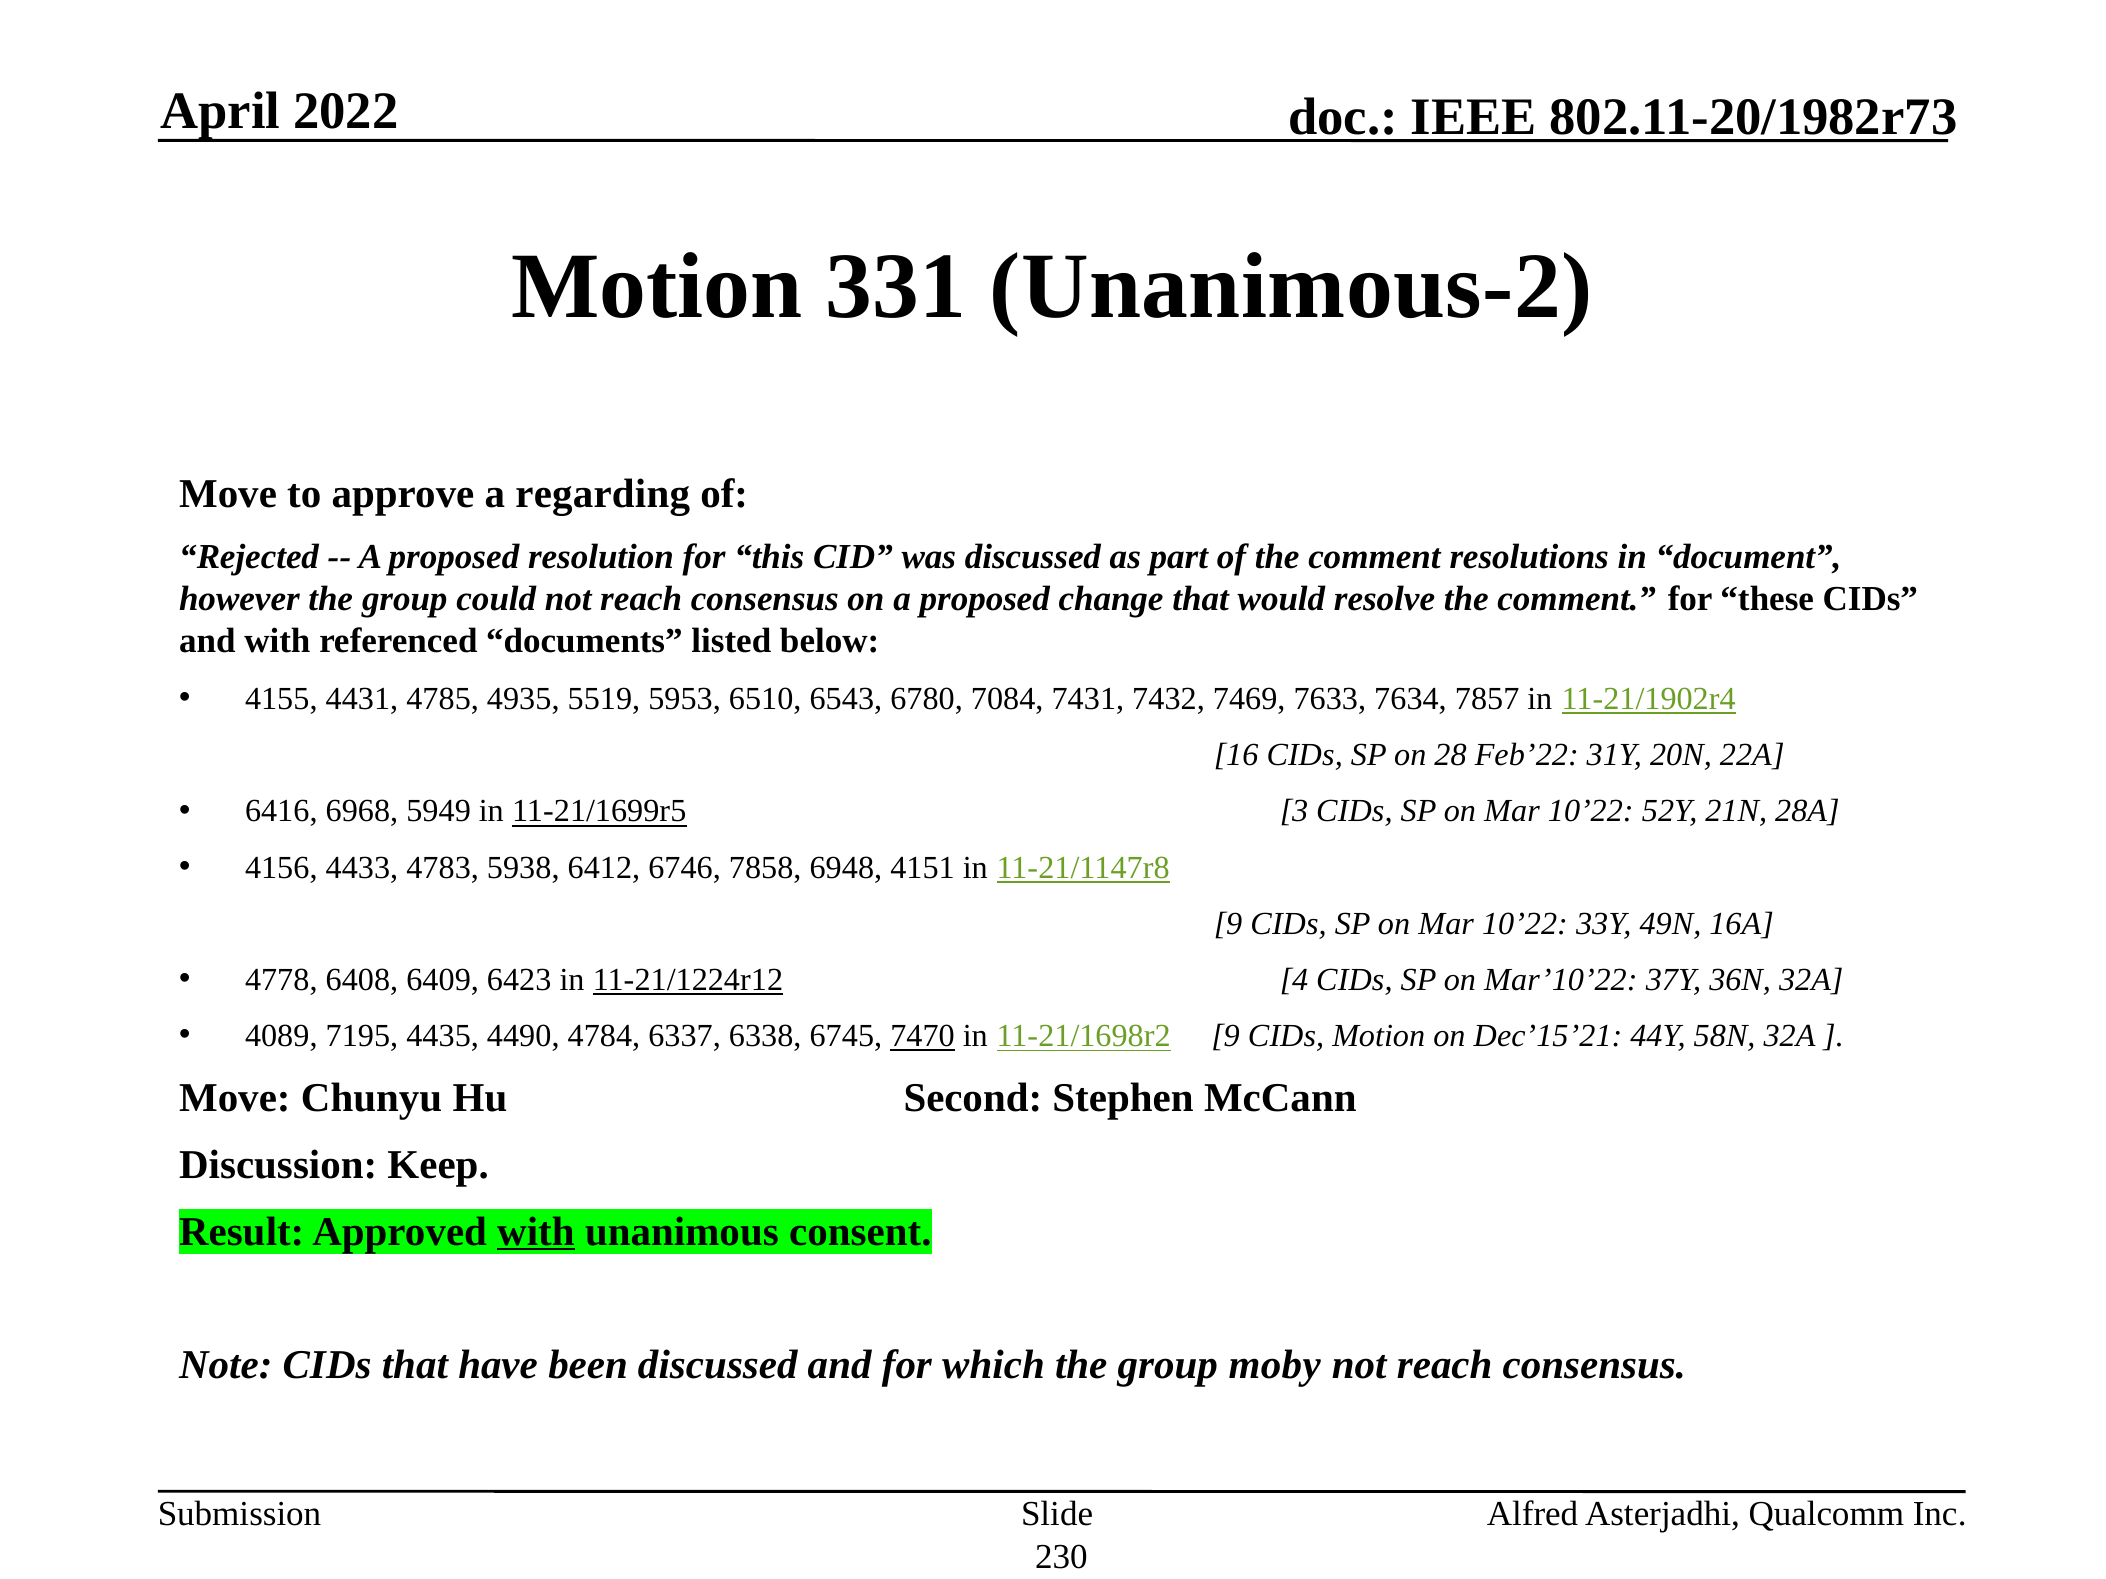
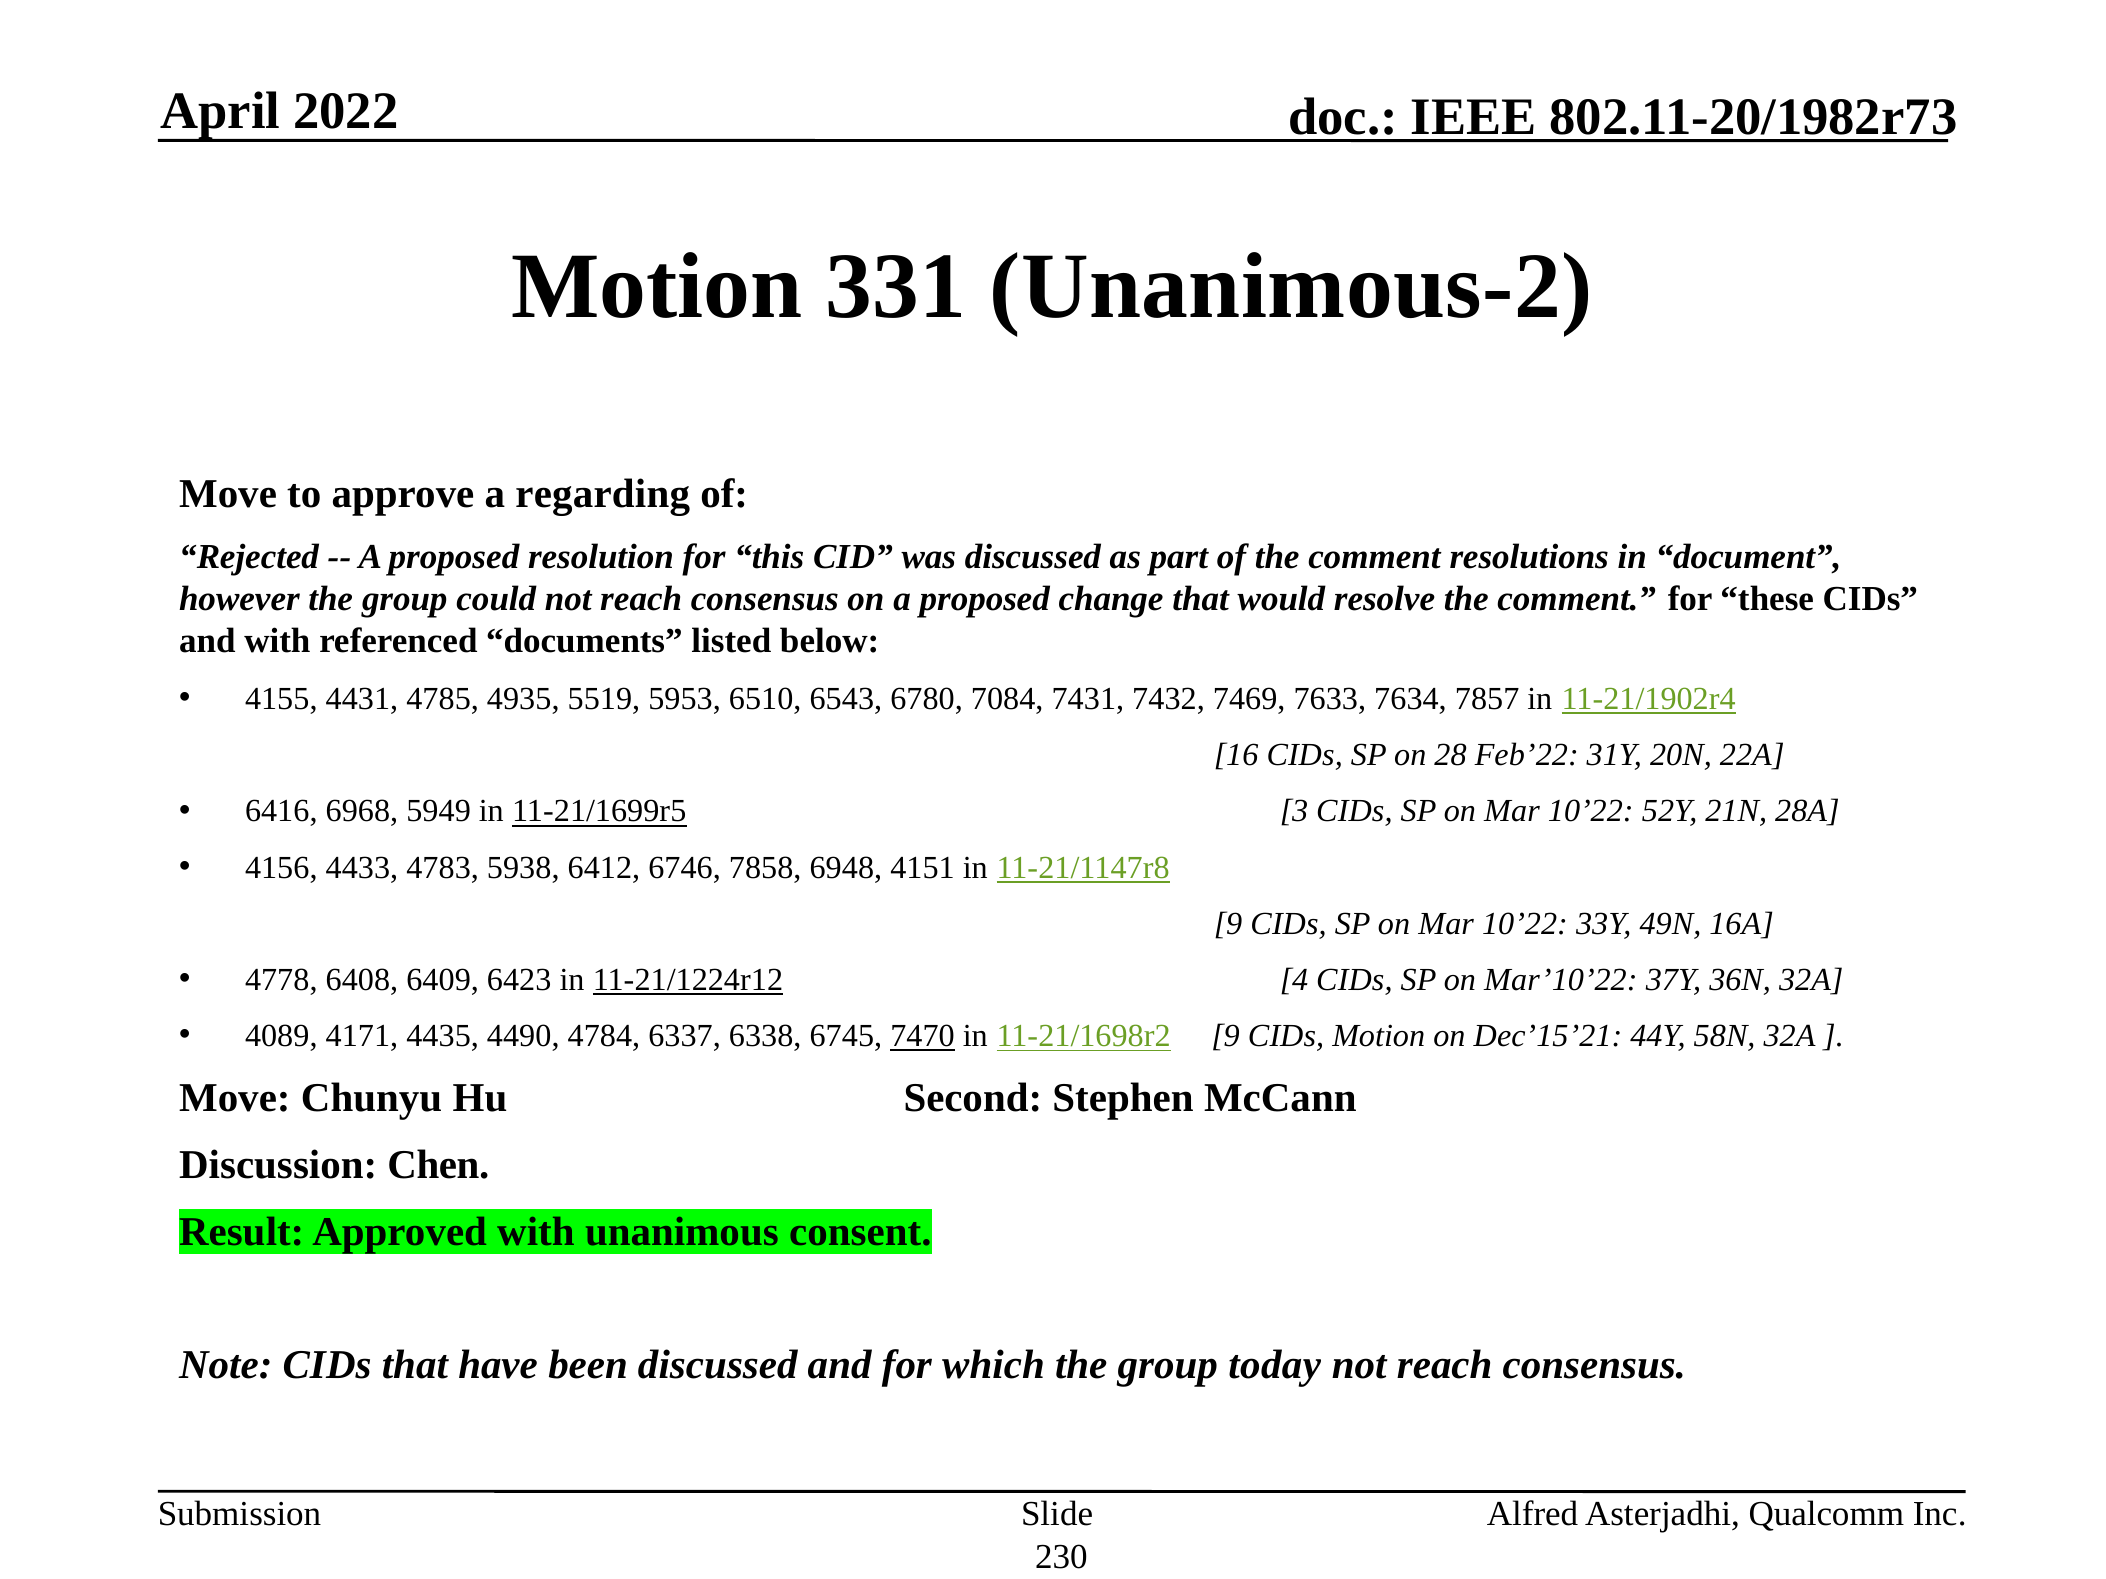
7195: 7195 -> 4171 (362, 1036)
Keep: Keep -> Chen (438, 1165)
with underline: present -> none (536, 1232)
moby: moby -> today (1275, 1365)
